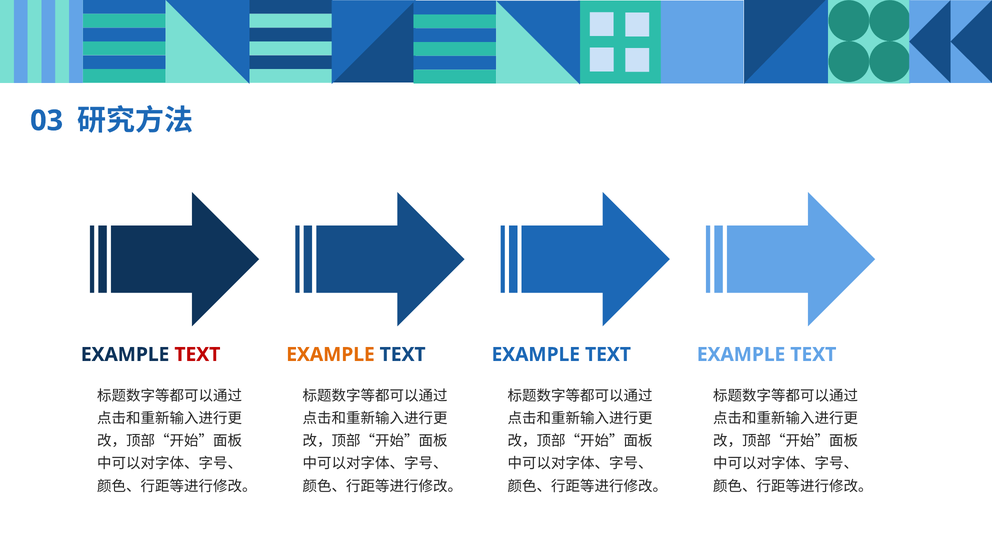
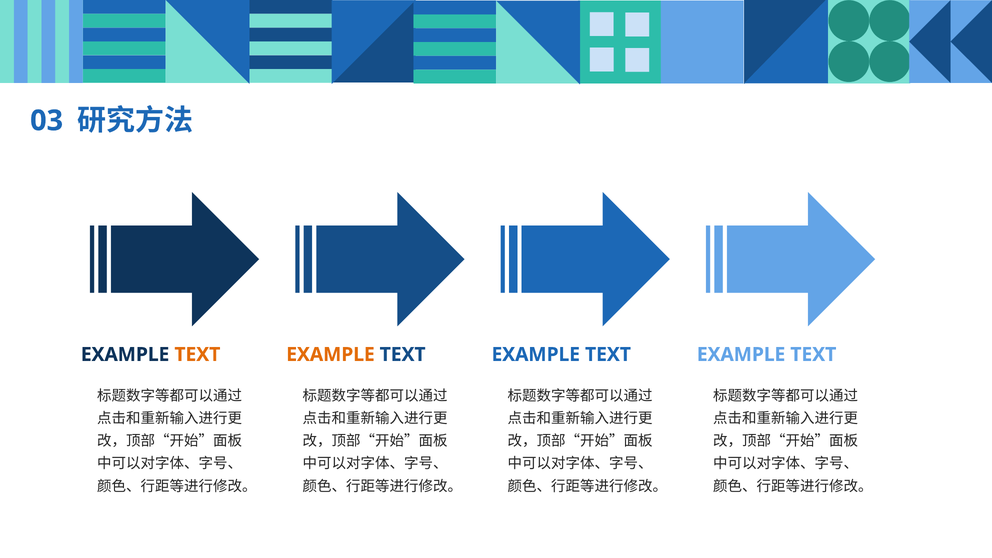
TEXT colour: red -> orange (197, 355)
